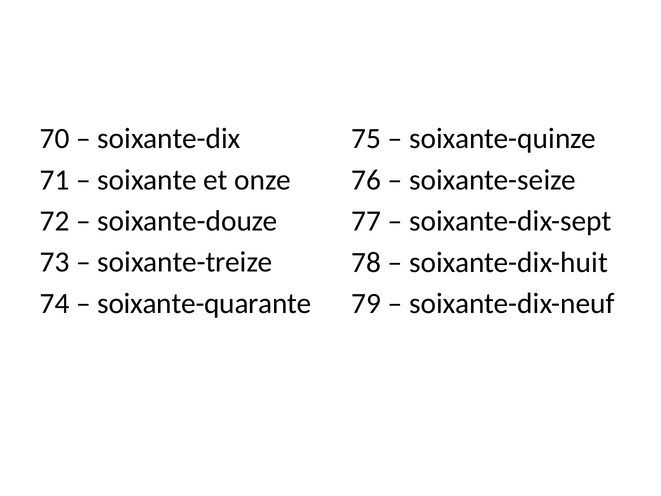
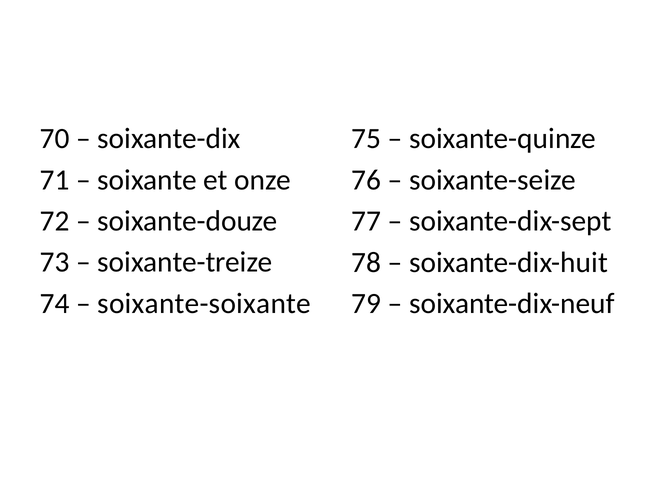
soixante-quarante: soixante-quarante -> soixante-soixante (204, 303)
